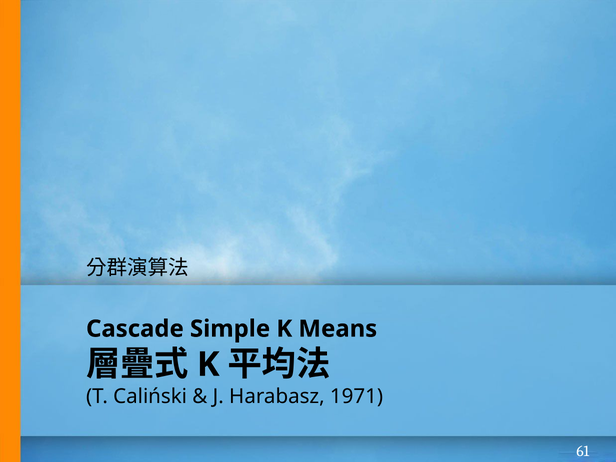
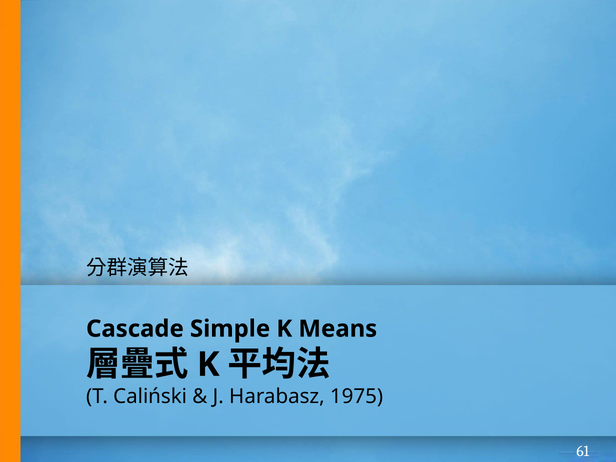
1971: 1971 -> 1975 (357, 396)
